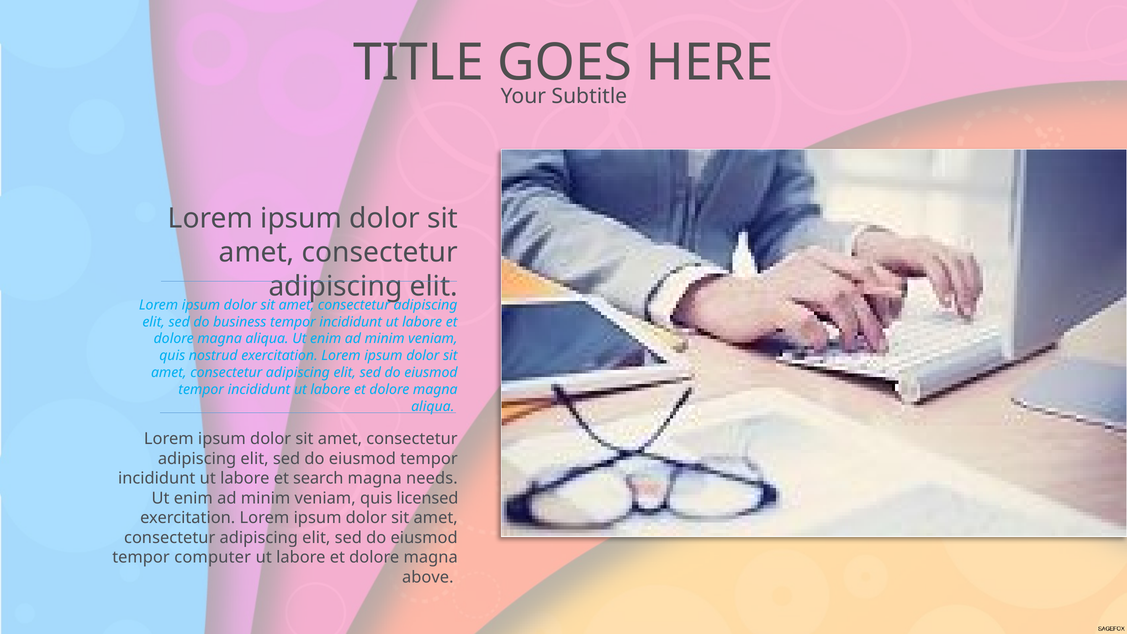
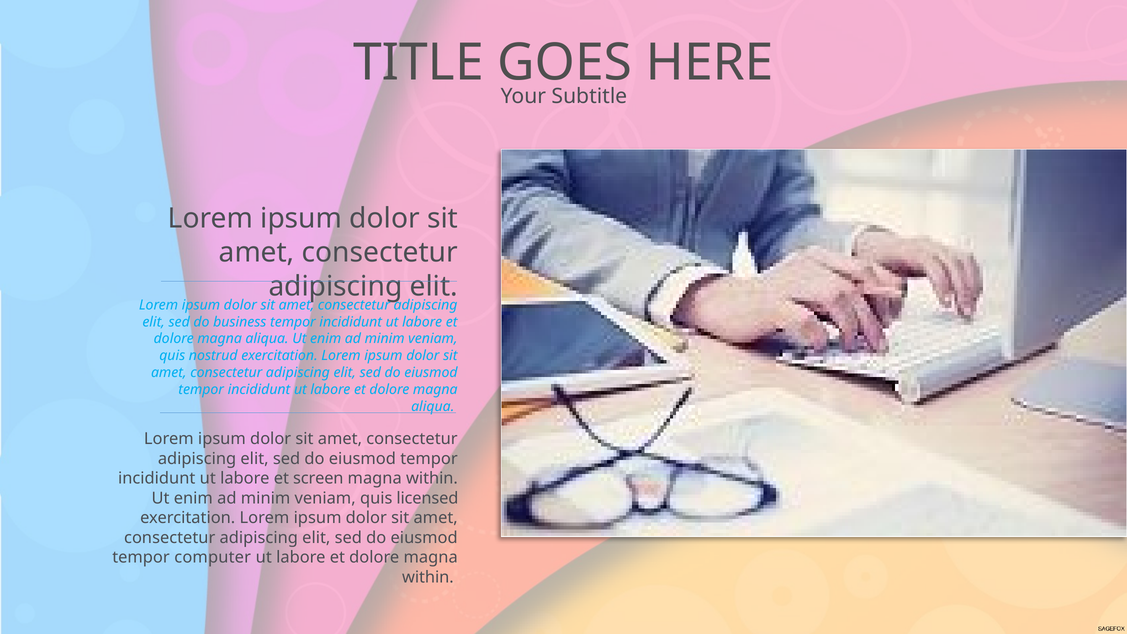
search: search -> screen (318, 478)
needs: needs -> within (432, 478)
above: above -> within (428, 577)
